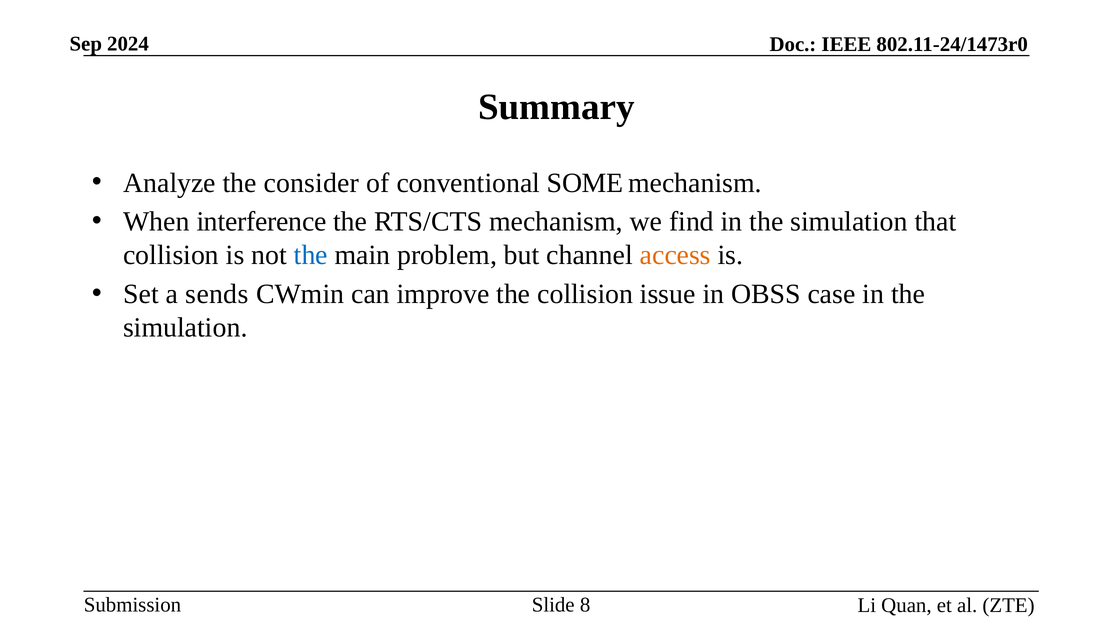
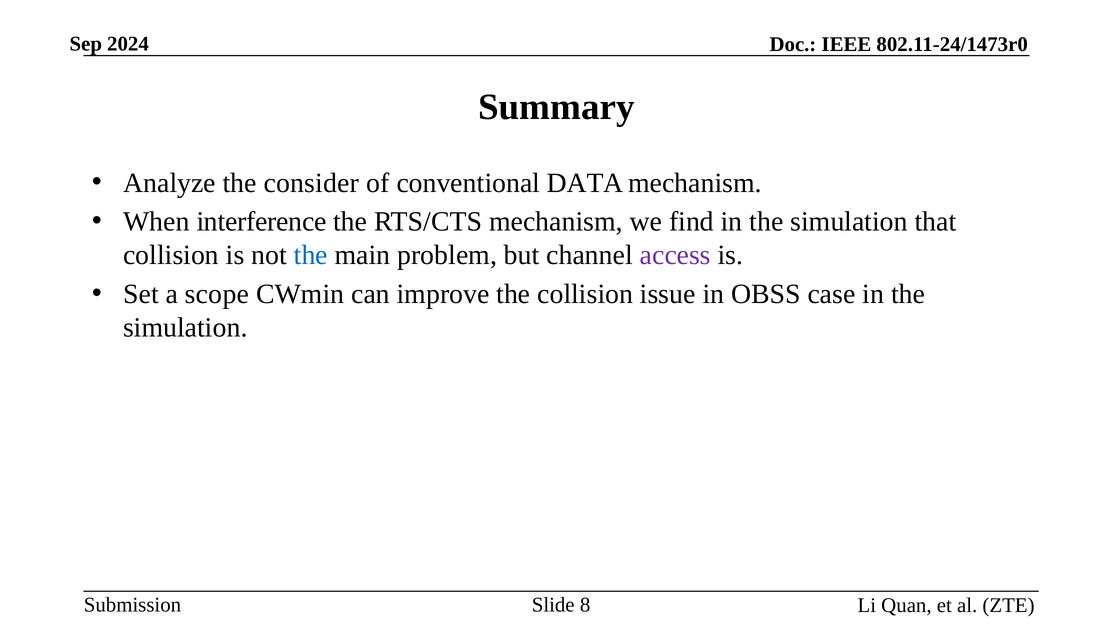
SOME: SOME -> DATA (585, 183)
access colour: orange -> purple (675, 255)
sends: sends -> scope (217, 294)
